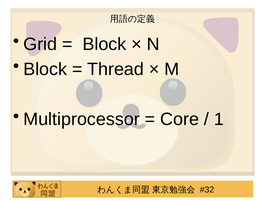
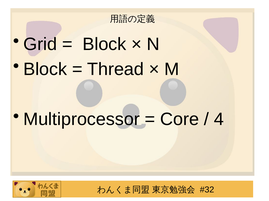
1: 1 -> 4 (219, 120)
